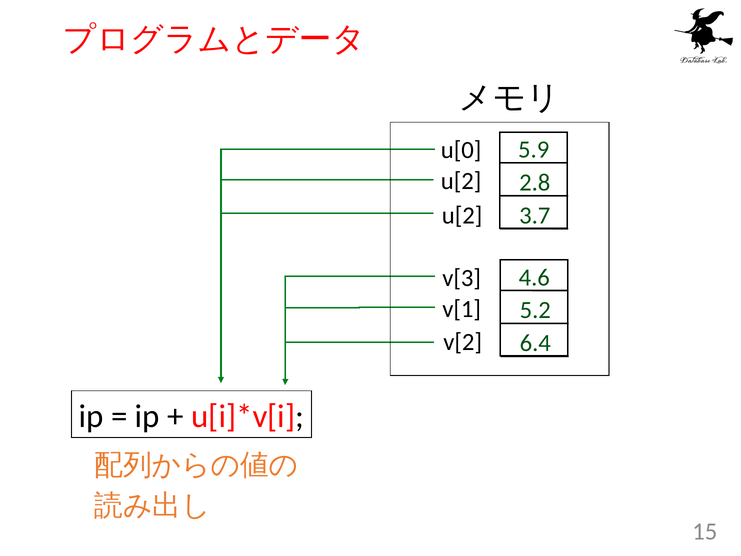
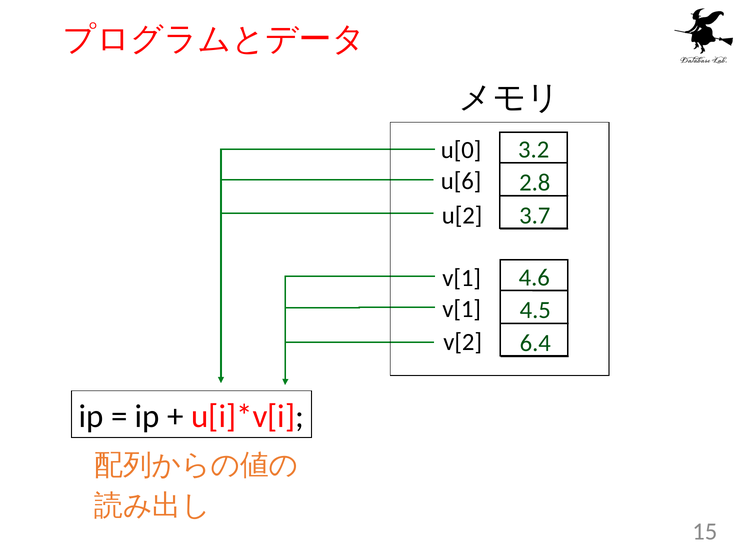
5.9: 5.9 -> 3.2 (534, 150)
u[2: u[2 -> u[6 (461, 181)
v[3: v[3 -> v[1 (462, 278)
5.2: 5.2 -> 4.5 (535, 310)
